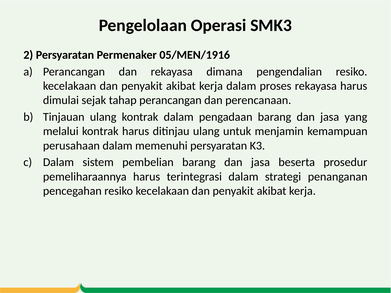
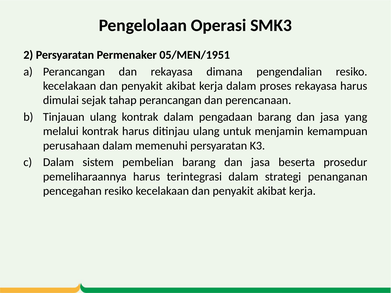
05/MEN/1916: 05/MEN/1916 -> 05/MEN/1951 (195, 55)
